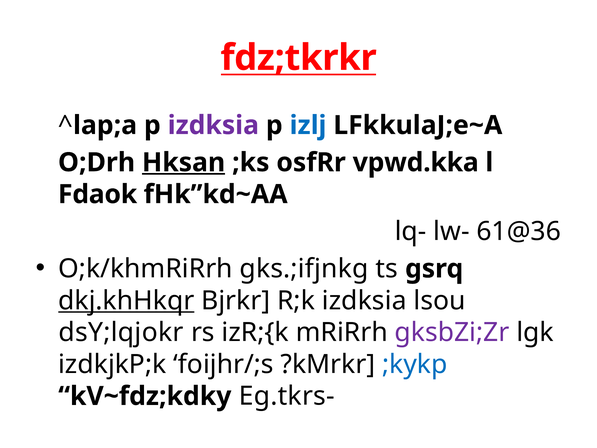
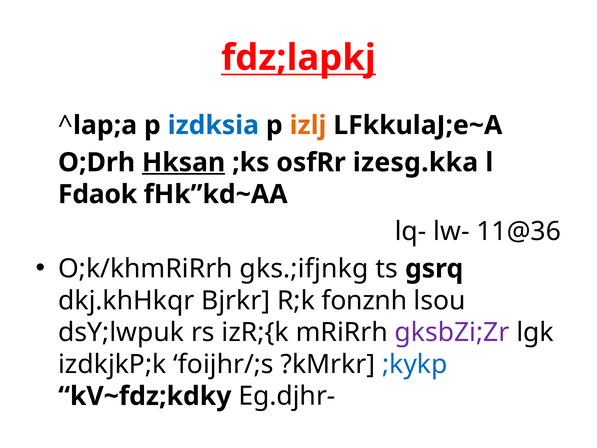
fdz;tkrkr: fdz;tkrkr -> fdz;lapkj (298, 58)
izdksia colour: purple -> blue (213, 125)
izlj colour: blue -> orange (308, 125)
vpwd.kka: vpwd.kka -> izesg.kka (415, 162)
61@36: 61@36 -> 11@36 (519, 231)
dkj.khHkqr underline: present -> none (126, 300)
R;k izdksia: izdksia -> fonznh (364, 300)
dsY;lqjokr: dsY;lqjokr -> dsY;lwpuk (121, 332)
Eg.tkrs-: Eg.tkrs- -> Eg.djhr- (287, 396)
